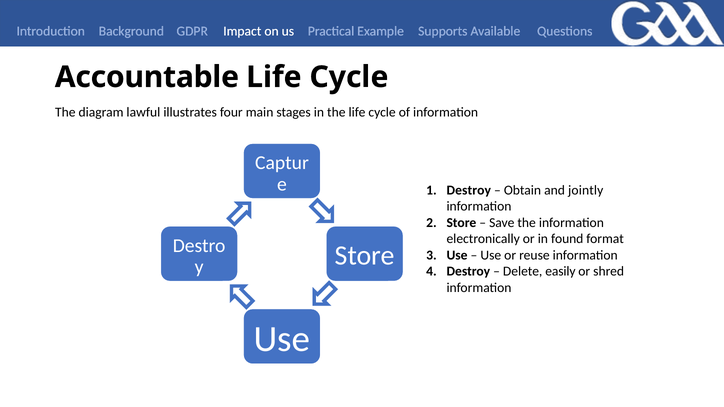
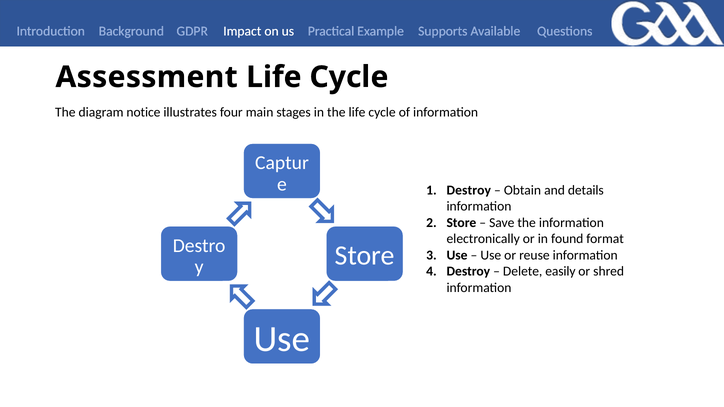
Accountable: Accountable -> Assessment (147, 77)
lawful: lawful -> notice (143, 112)
jointly: jointly -> details (586, 190)
